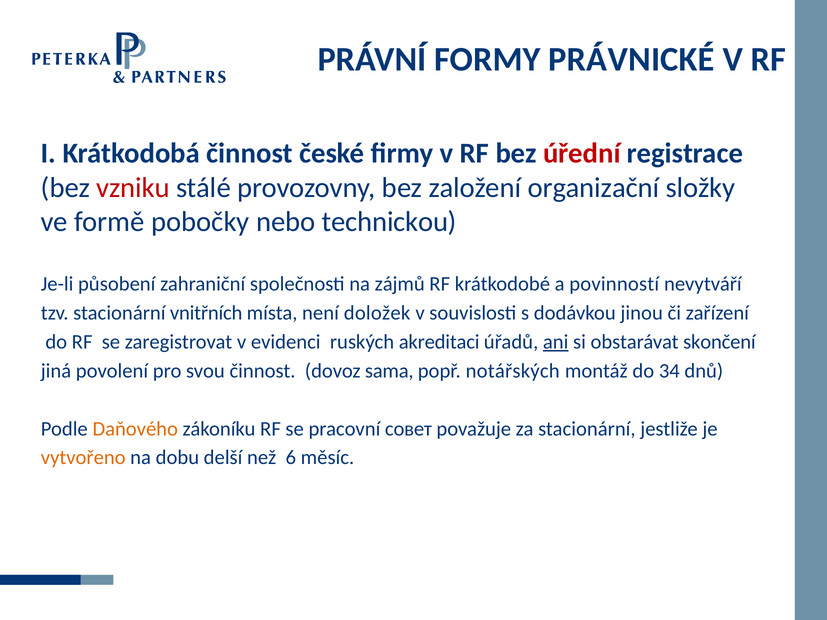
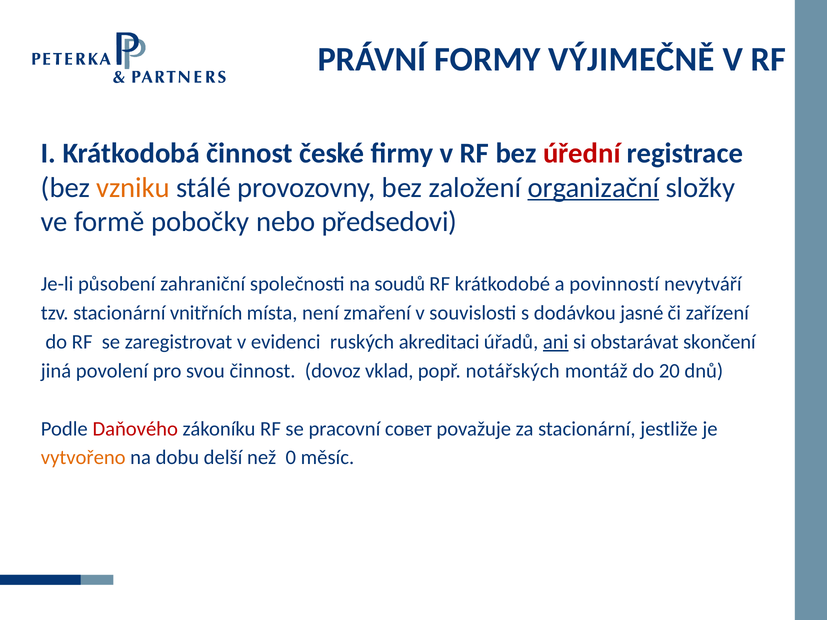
PRÁVNICKÉ: PRÁVNICKÉ -> VÝJIMEČNĚ (631, 59)
vzniku colour: red -> orange (133, 188)
organizační underline: none -> present (593, 188)
technickou: technickou -> předsedovi (389, 222)
zájmů: zájmů -> soudů (400, 284)
doložek: doložek -> zmaření (377, 313)
jinou: jinou -> jasné (642, 313)
sama: sama -> vklad (389, 371)
34: 34 -> 20 (669, 371)
Daňového colour: orange -> red (135, 429)
6: 6 -> 0 (291, 458)
